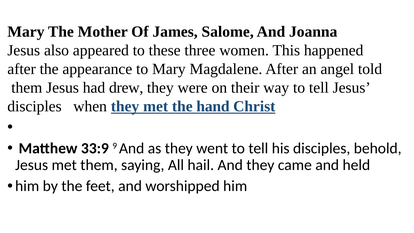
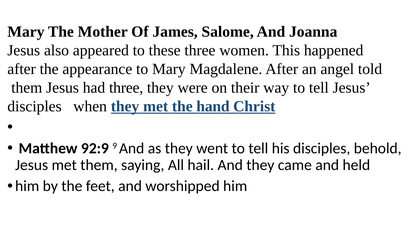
had drew: drew -> three (126, 88)
33:9: 33:9 -> 92:9 (95, 148)
